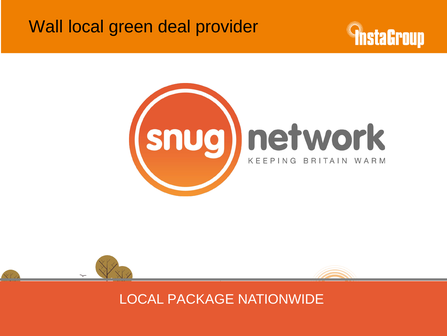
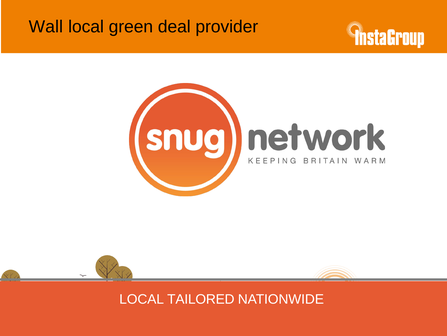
PACKAGE: PACKAGE -> TAILORED (201, 299)
